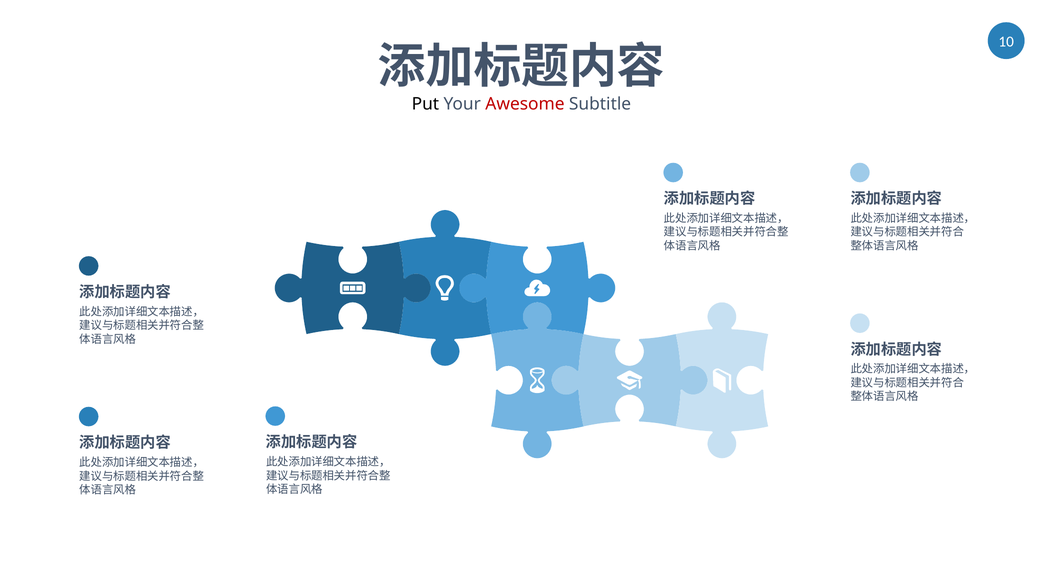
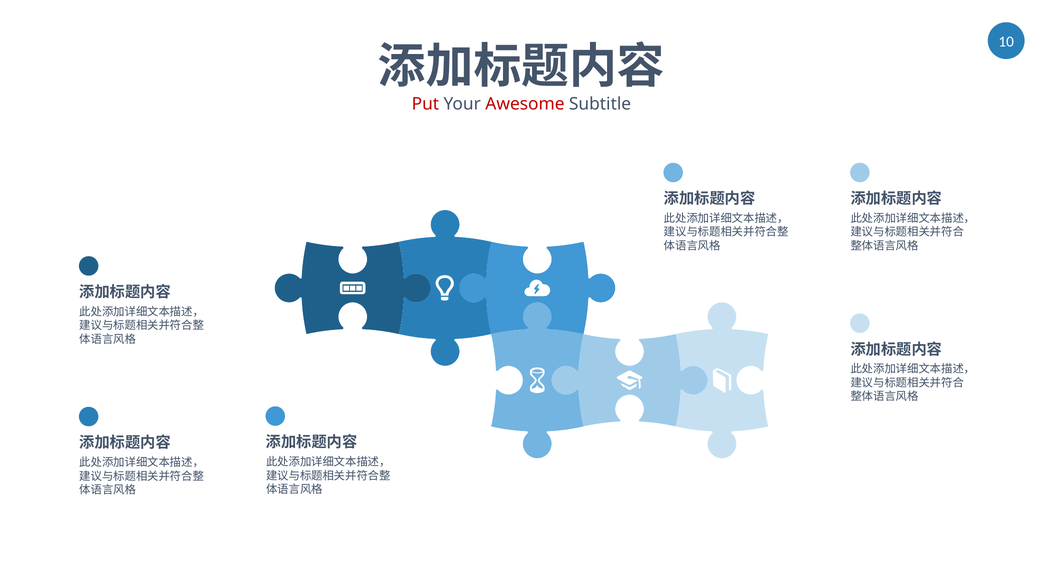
Put colour: black -> red (425, 104)
